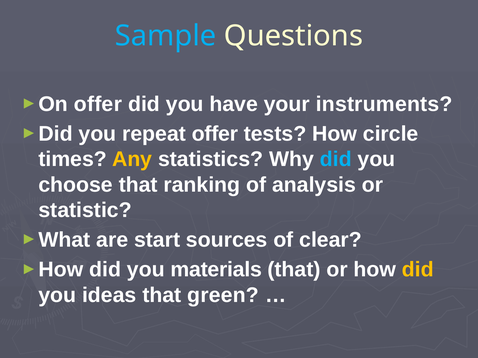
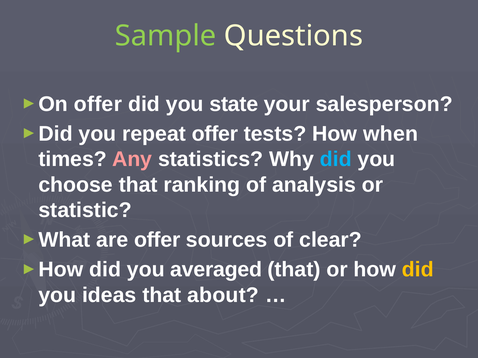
Sample colour: light blue -> light green (166, 36)
have: have -> state (234, 104)
instruments: instruments -> salesperson (384, 104)
circle: circle -> when (391, 134)
Any colour: yellow -> pink (132, 160)
are start: start -> offer (157, 240)
materials: materials -> averaged (216, 270)
green: green -> about (223, 296)
